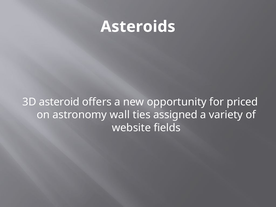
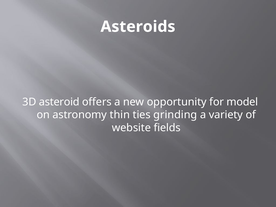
priced: priced -> model (242, 102)
wall: wall -> thin (120, 115)
assigned: assigned -> grinding (175, 115)
